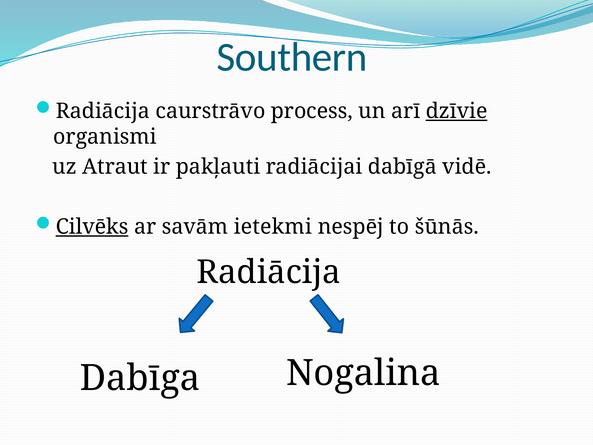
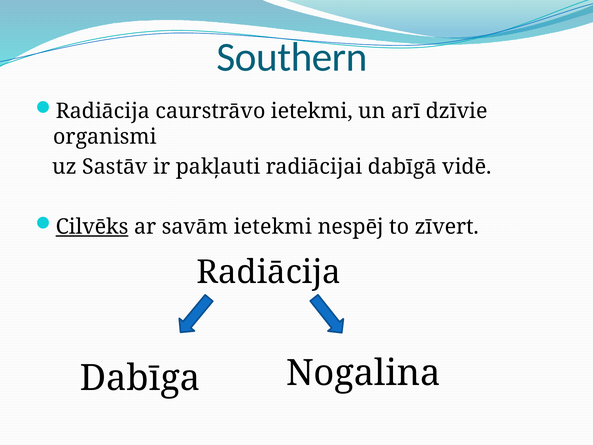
caurstrāvo process: process -> ietekmi (312, 111)
dzīvie underline: present -> none (457, 111)
Atraut: Atraut -> Sastāv (115, 167)
šūnās: šūnās -> zīvert (447, 227)
